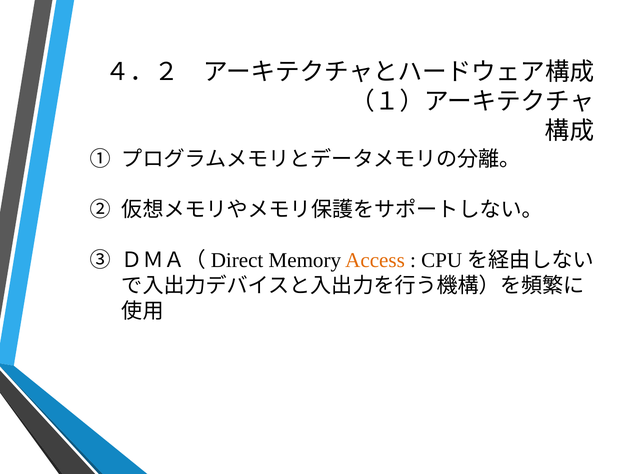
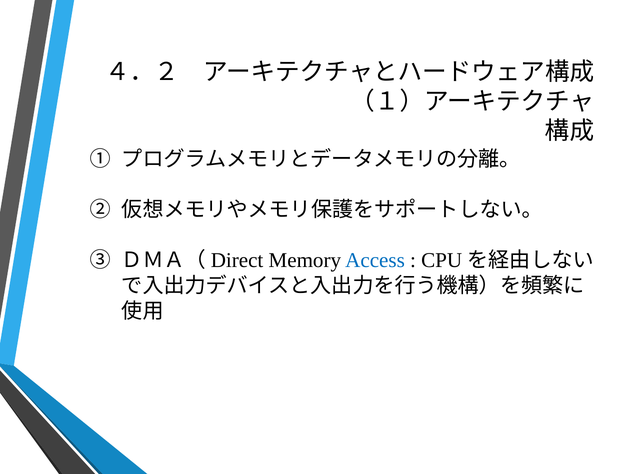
Access colour: orange -> blue (375, 261)
